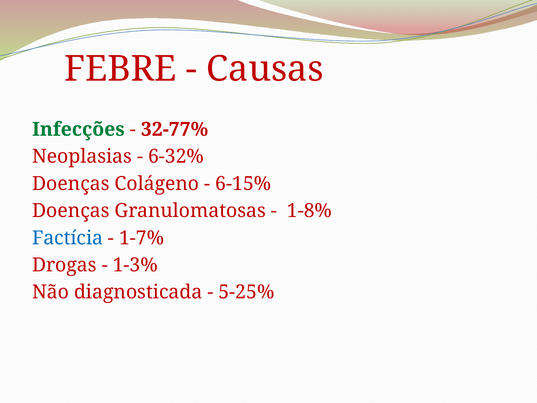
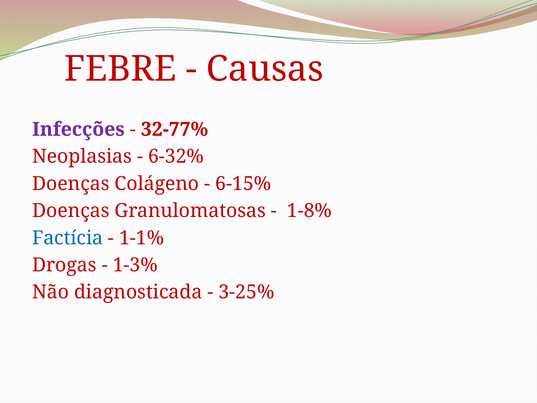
Infecções colour: green -> purple (78, 129)
1-7%: 1-7% -> 1-1% (142, 238)
5-25%: 5-25% -> 3-25% (246, 292)
